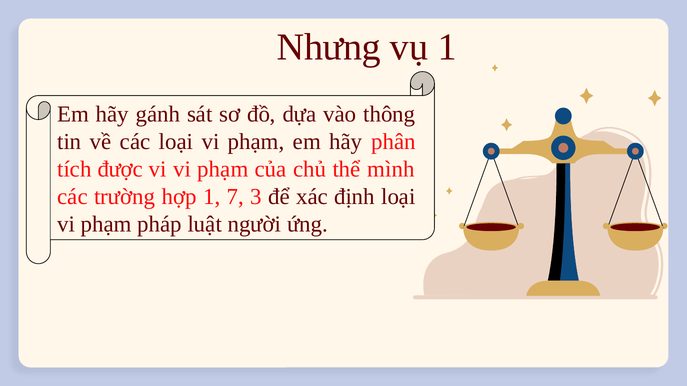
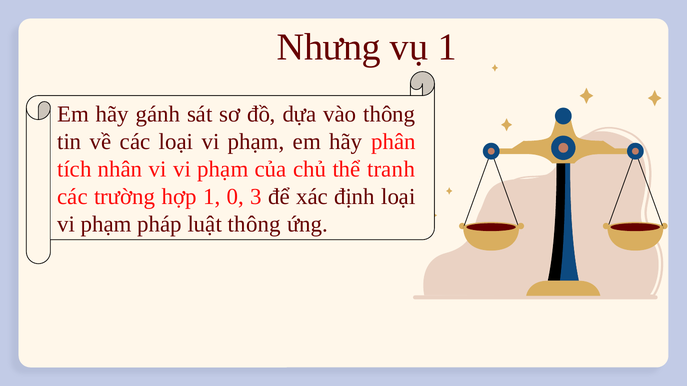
được: được -> nhân (120, 169)
mình: mình -> tranh (391, 169)
7: 7 -> 0 (235, 197)
luật người: người -> thông (254, 224)
